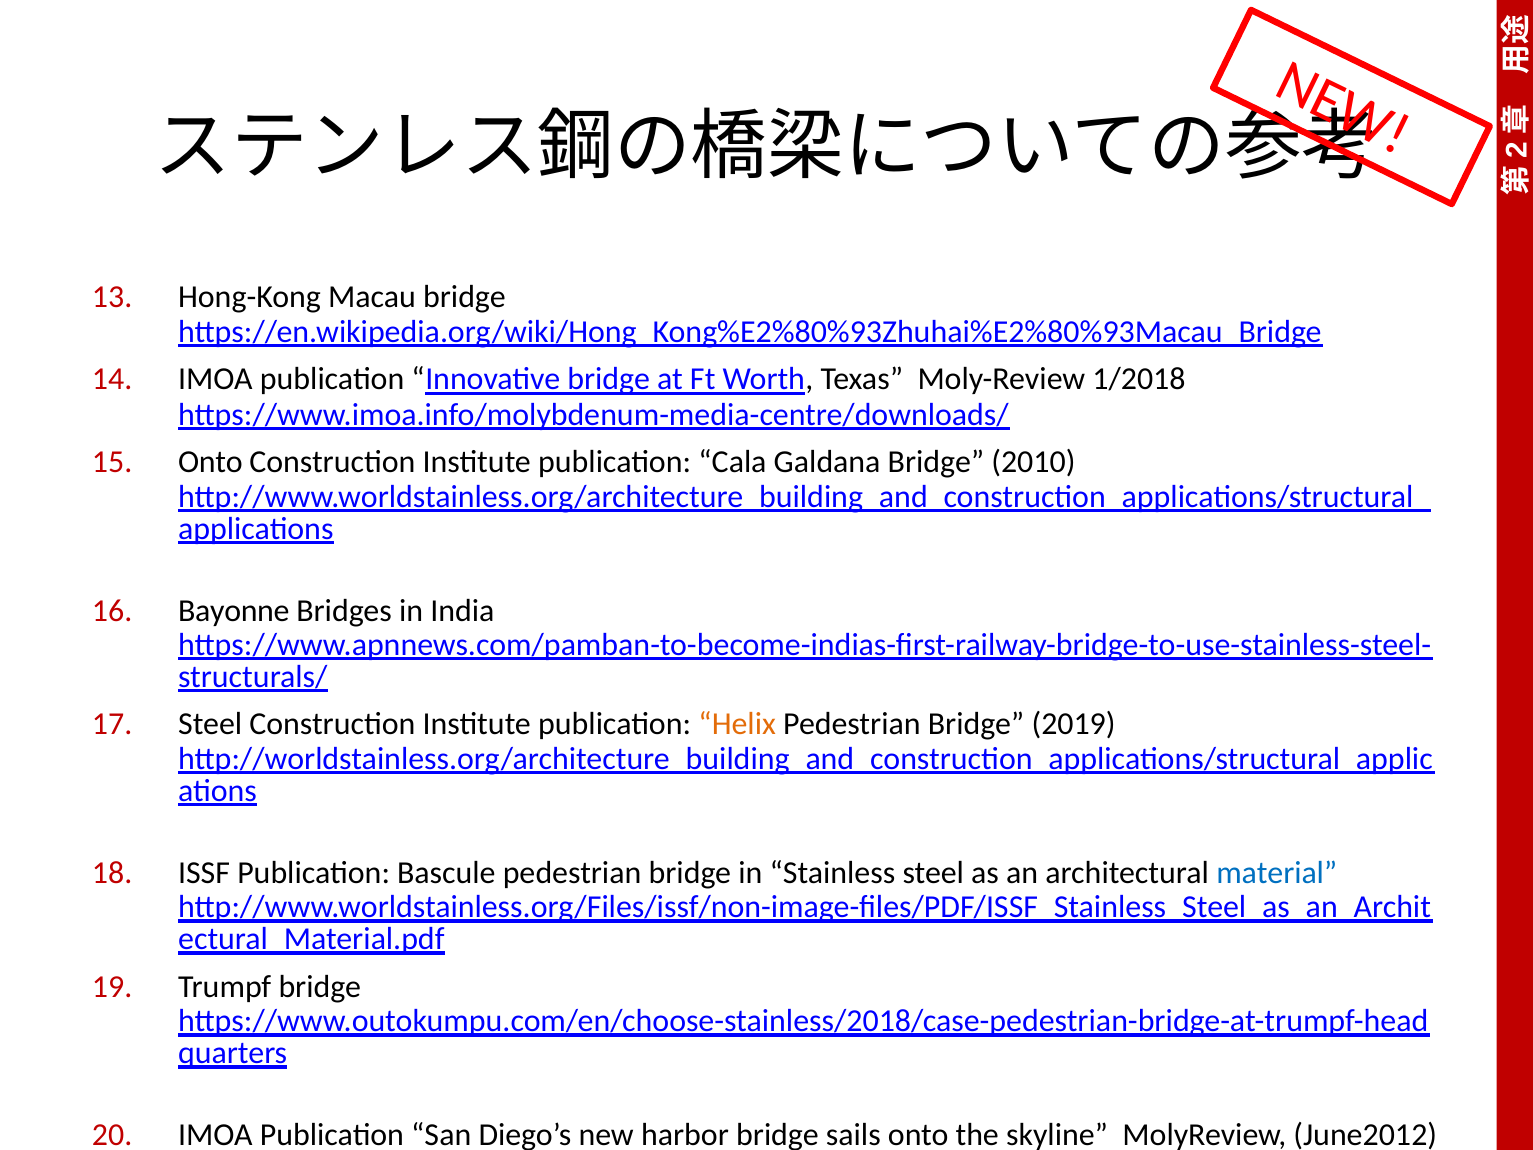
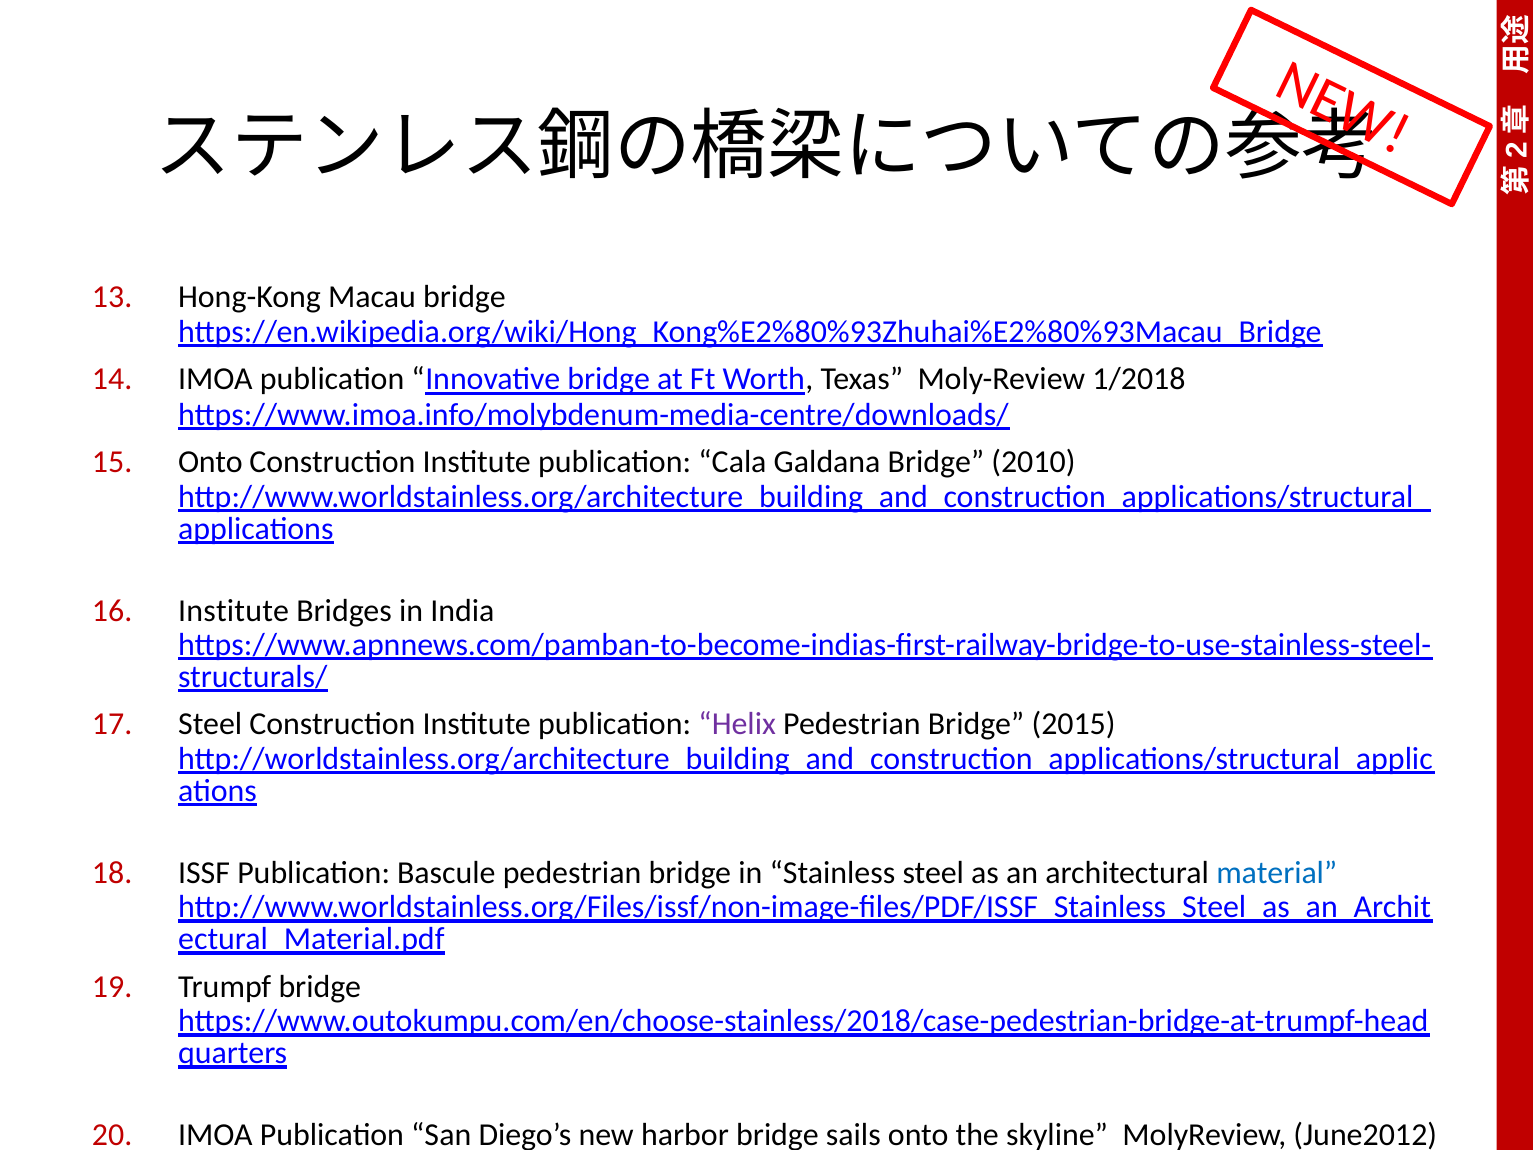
Bayonne: Bayonne -> Institute (234, 610)
Helix colour: orange -> purple (737, 724)
2019: 2019 -> 2015 (1074, 724)
